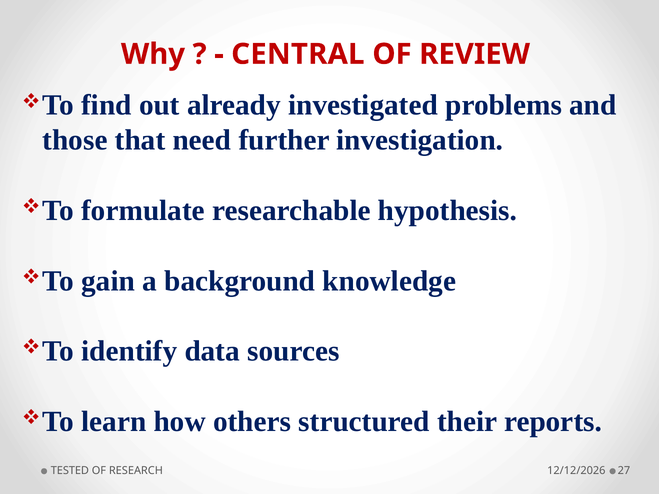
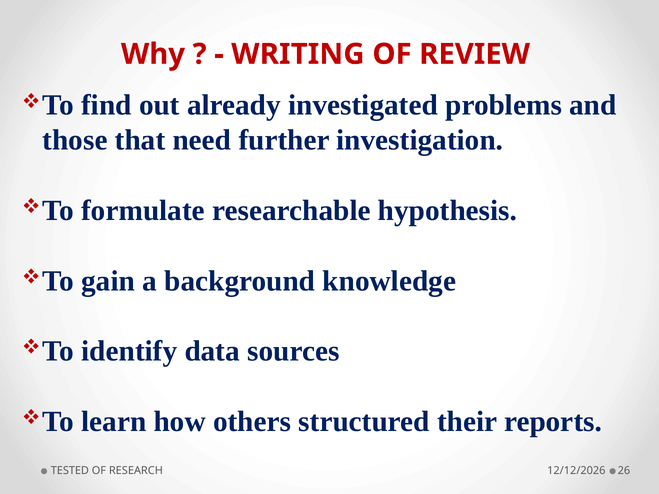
CENTRAL: CENTRAL -> WRITING (298, 54)
27: 27 -> 26 (624, 471)
